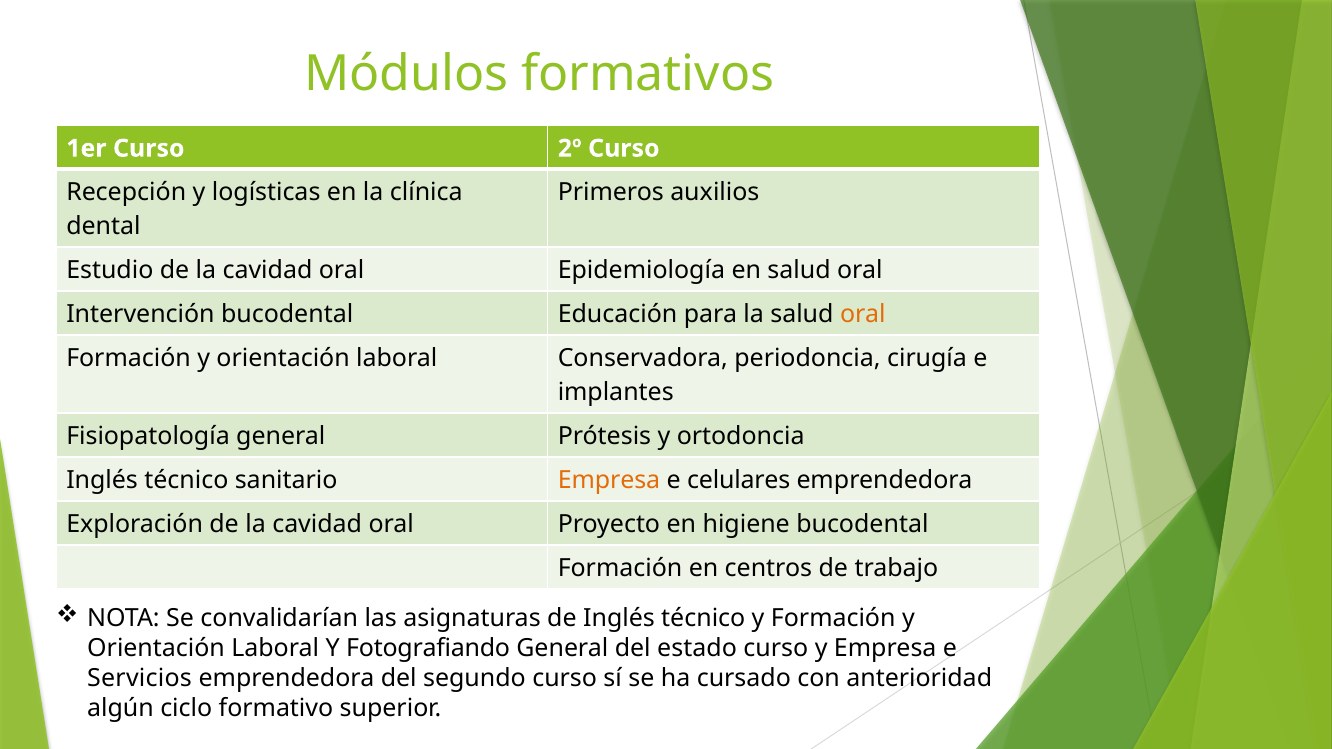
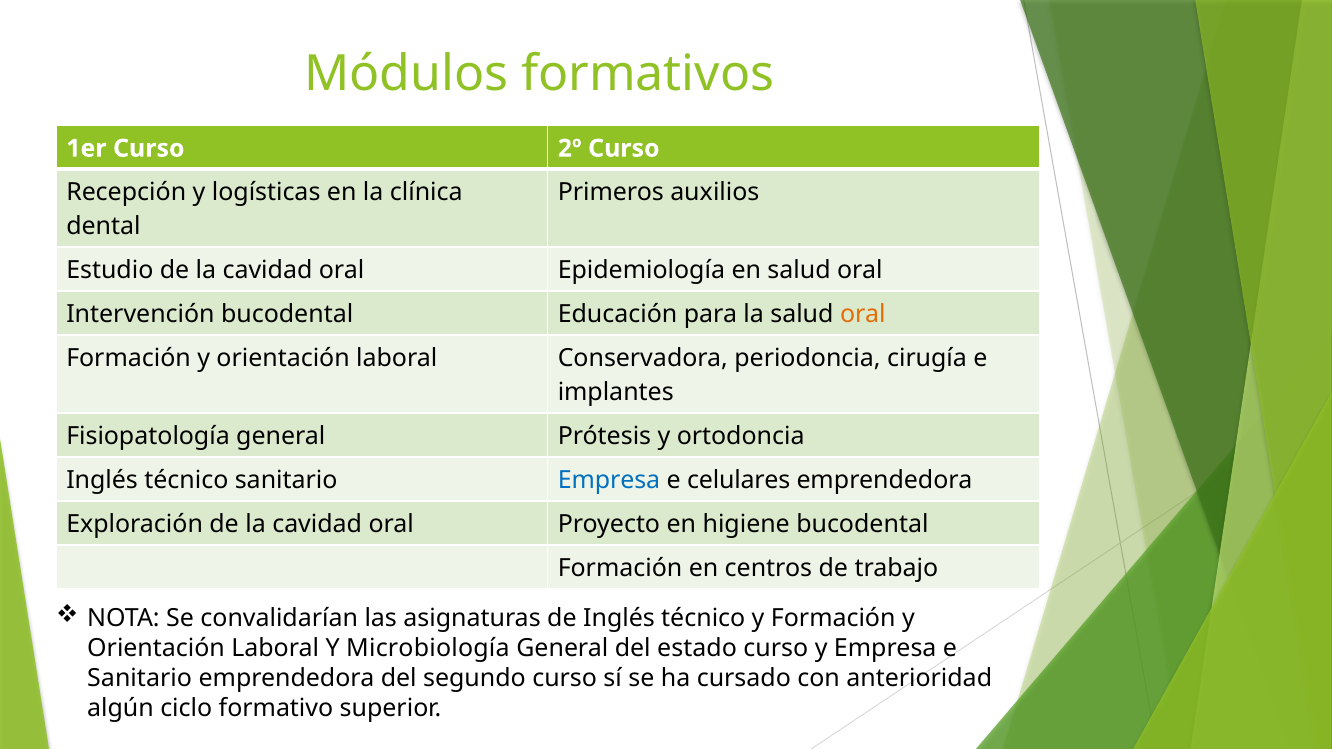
Empresa colour: orange -> blue (609, 480)
Fotografiando: Fotografiando -> Microbiología (428, 648)
Servicios: Servicios -> Sanitario (140, 678)
